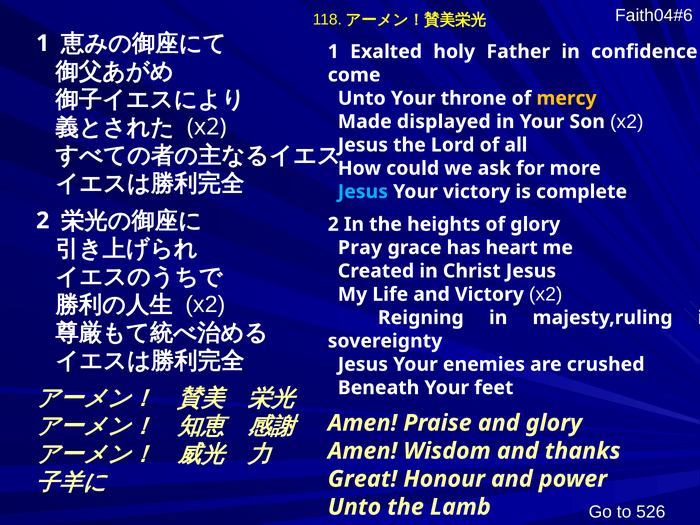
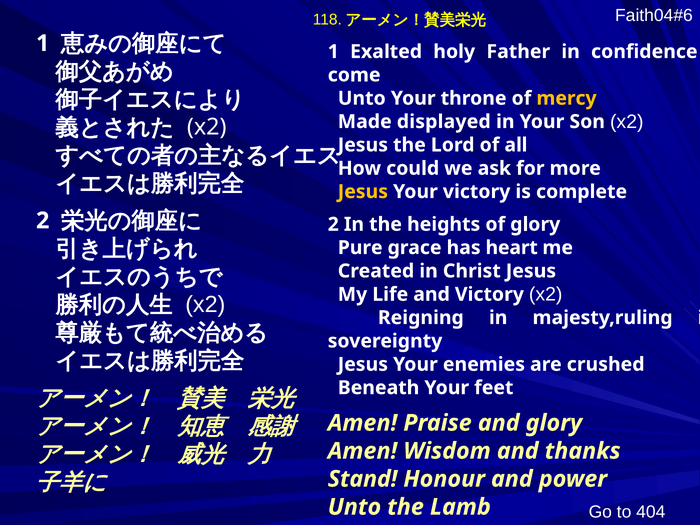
Jesus colour: light blue -> yellow (363, 192)
Pray: Pray -> Pure (360, 248)
Great: Great -> Stand (363, 479)
526: 526 -> 404 (651, 512)
